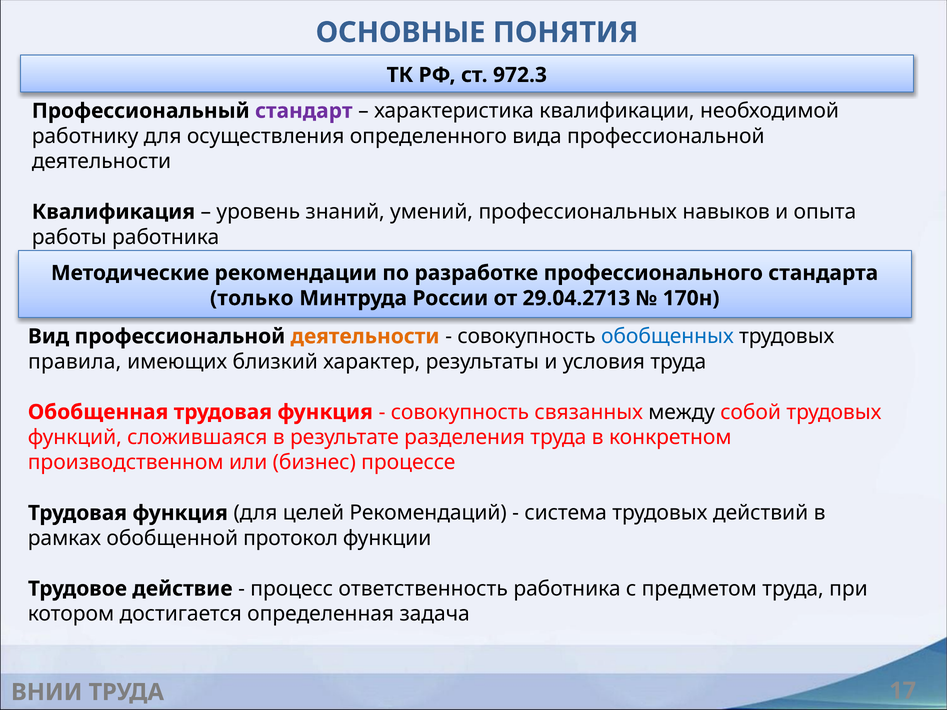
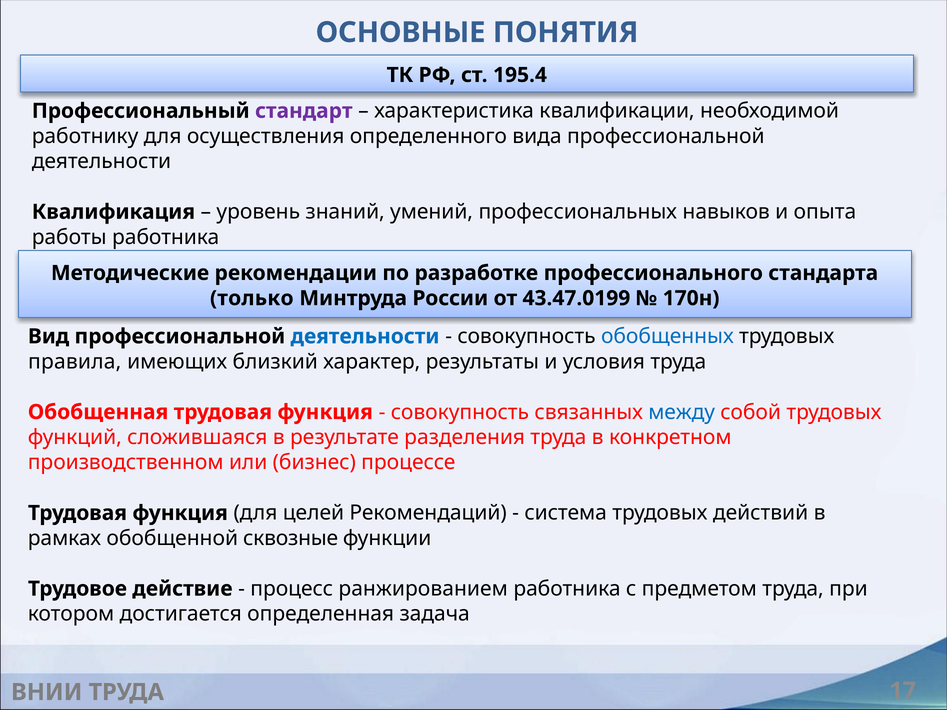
972.3: 972.3 -> 195.4 (520, 75)
29.04.2713: 29.04.2713 -> 43.47.0199 (576, 298)
деятельности colour: orange -> blue (365, 337)
между colour: black -> blue (682, 412)
протокол: протокол -> сквозные (291, 538)
ответственность: ответственность -> ранжированием (423, 589)
